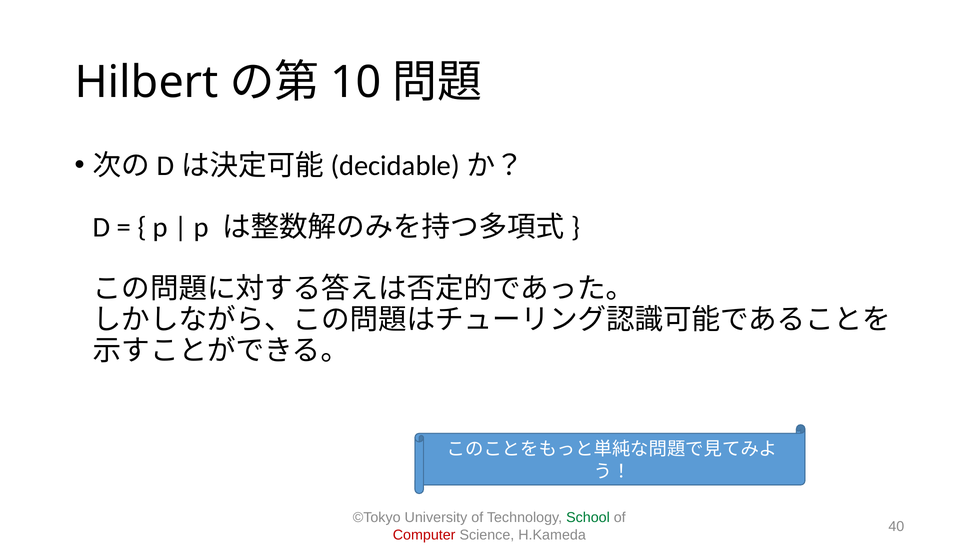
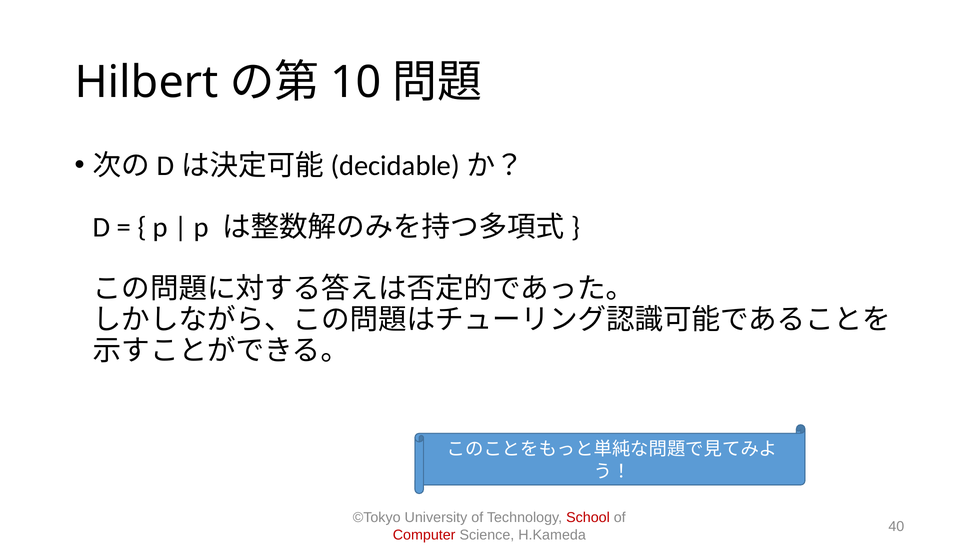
School colour: green -> red (588, 517)
